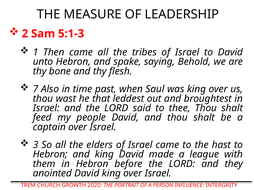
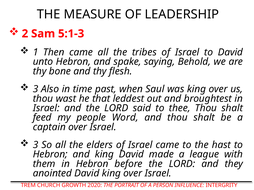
7: 7 -> 3 (36, 89)
people David: David -> Word (125, 118)
